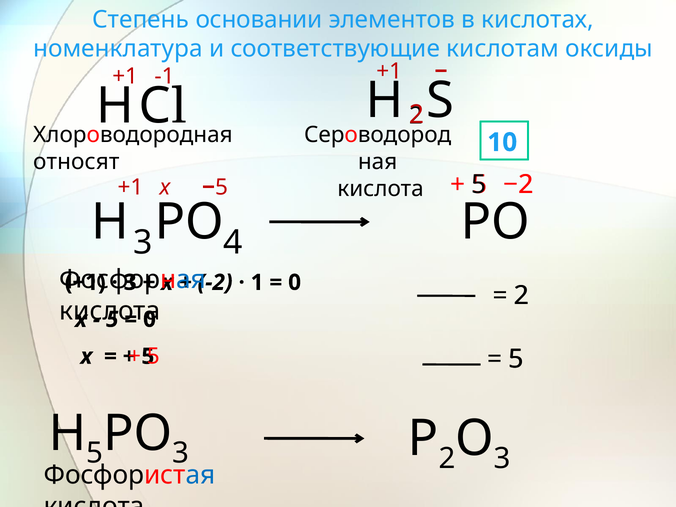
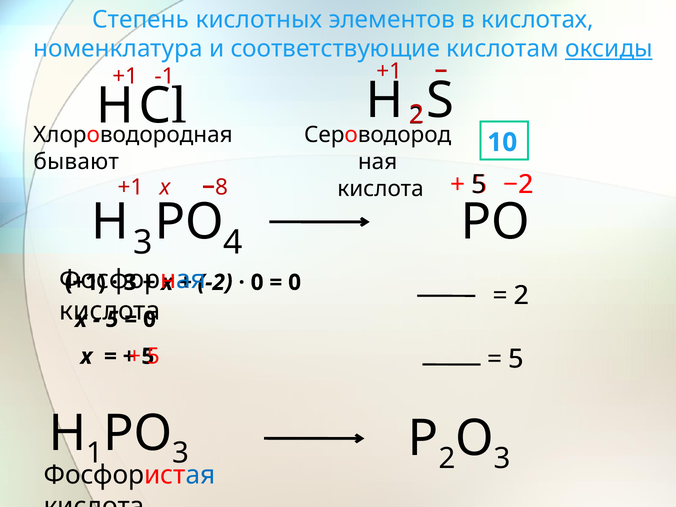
основании: основании -> кислотных (259, 20)
оксиды underline: none -> present (609, 49)
относят: относят -> бывают (76, 162)
5: 5 -> 8 (222, 187)
1: 1 -> 0 (257, 282)
Н 5: 5 -> 1 (95, 453)
